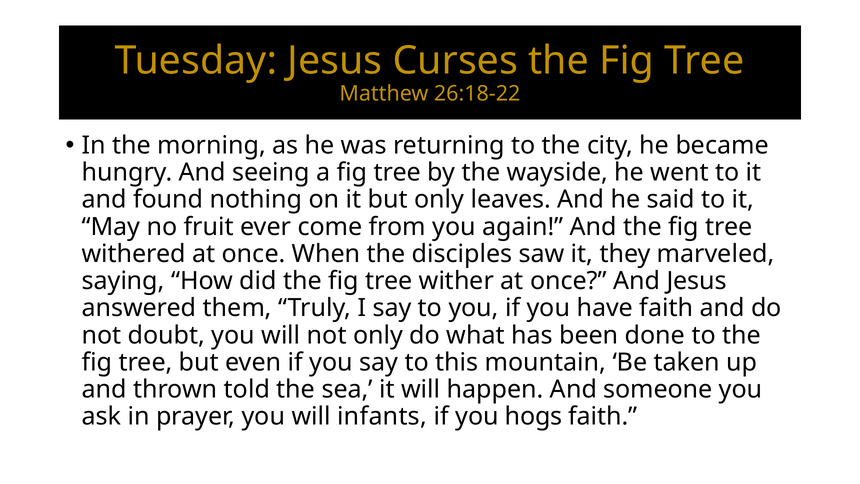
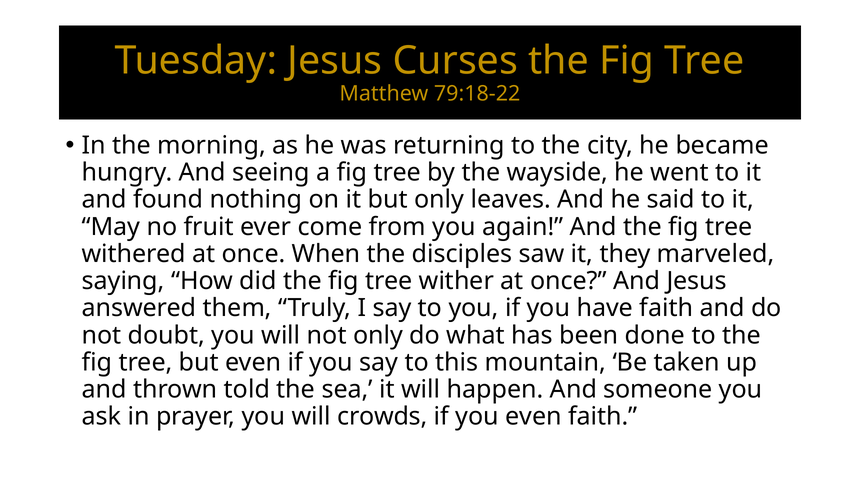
26:18-22: 26:18-22 -> 79:18-22 (477, 94)
infants: infants -> crowds (382, 416)
you hogs: hogs -> even (533, 416)
